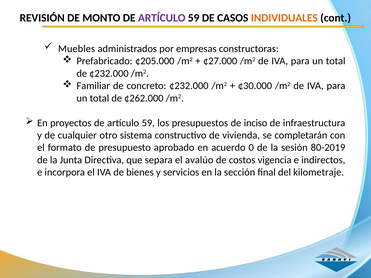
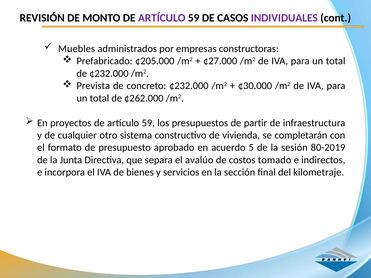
INDIVIDUALES colour: orange -> purple (284, 18)
Familiar: Familiar -> Prevista (93, 86)
inciso: inciso -> partir (256, 123)
0: 0 -> 5 (251, 148)
vigencia: vigencia -> tomado (275, 160)
